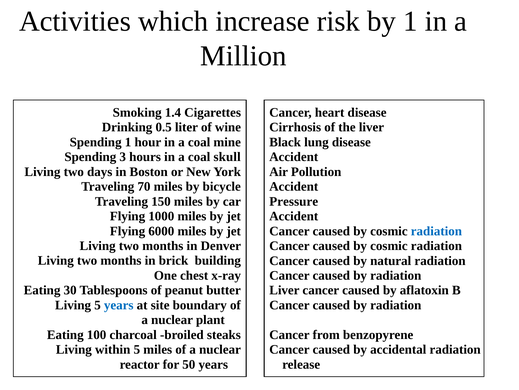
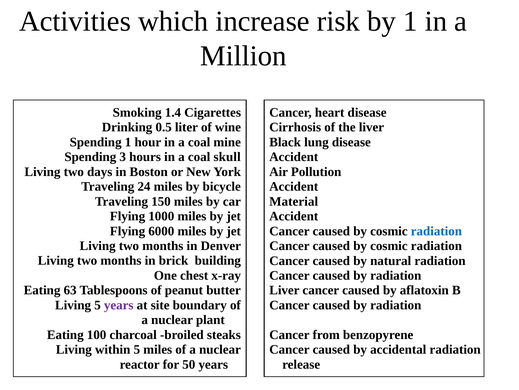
70: 70 -> 24 (144, 186)
Pressure: Pressure -> Material (294, 201)
30: 30 -> 63 (70, 290)
years colour: blue -> purple (119, 305)
